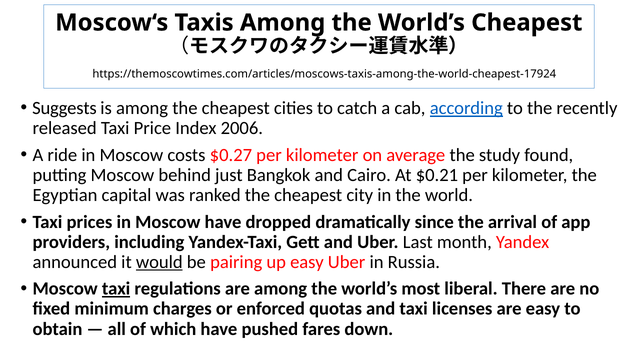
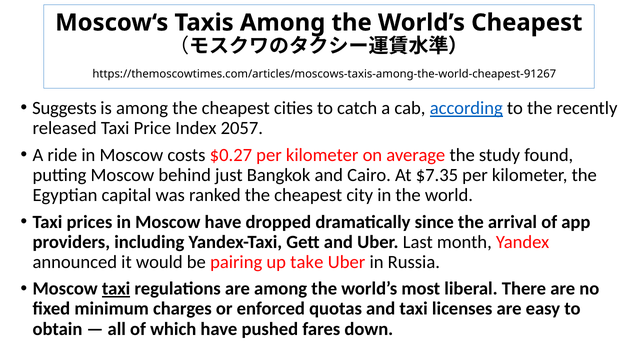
https://themoscowtimes.com/articles/moscows-taxis-among-the-world-cheapest-17924: https://themoscowtimes.com/articles/moscows-taxis-among-the-world-cheapest-17924 -> https://themoscowtimes.com/articles/moscows-taxis-among-the-world-cheapest-91267 (324, 74)
2006: 2006 -> 2057 (242, 128)
$0.21: $0.21 -> $7.35 (437, 175)
would underline: present -> none (159, 262)
up easy: easy -> take (307, 262)
